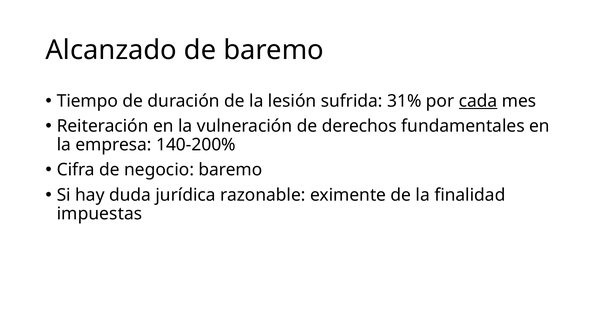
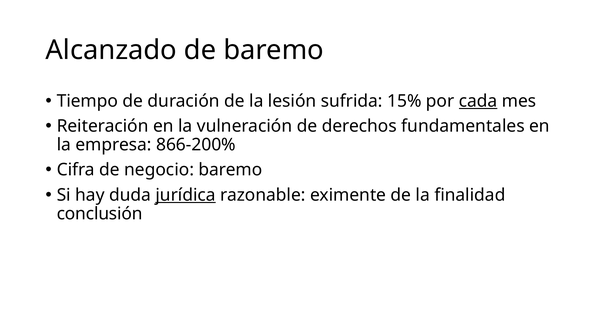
31%: 31% -> 15% (404, 101)
140-200%: 140-200% -> 866-200% (196, 145)
jurídica underline: none -> present (186, 195)
impuestas: impuestas -> conclusión (100, 214)
